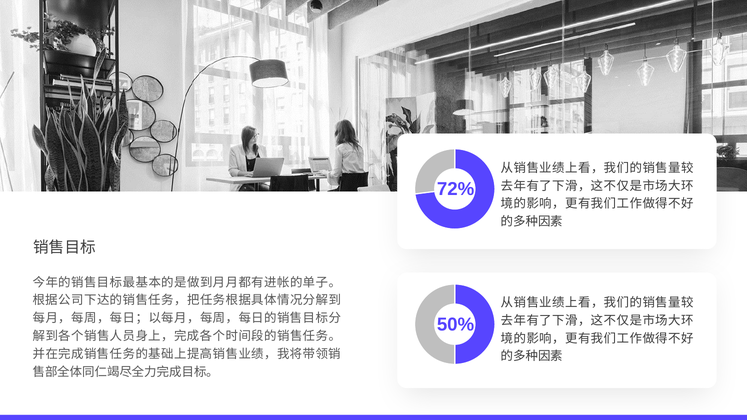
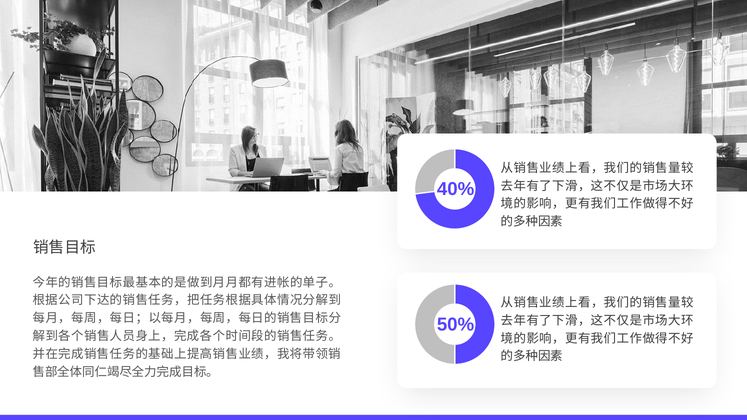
72%: 72% -> 40% (456, 189)
